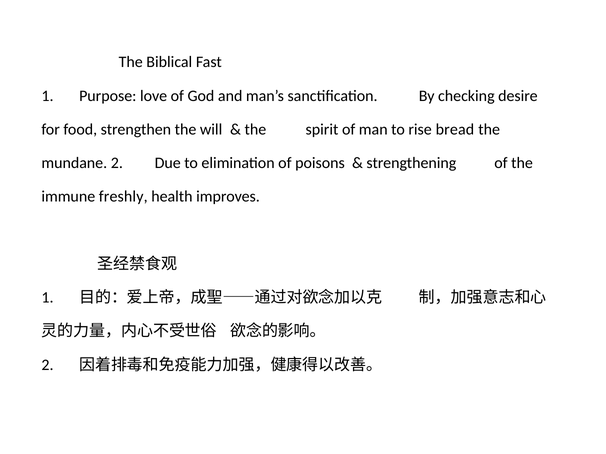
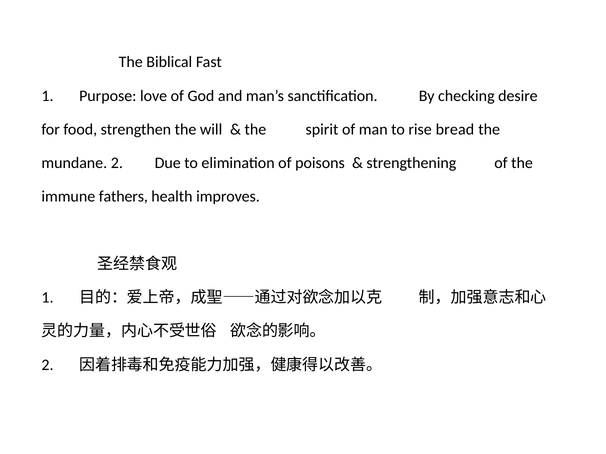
freshly: freshly -> fathers (123, 197)
